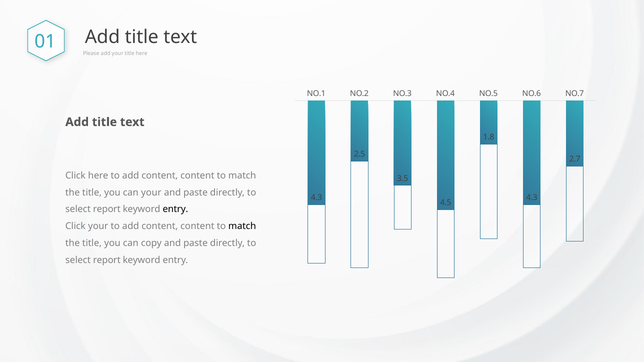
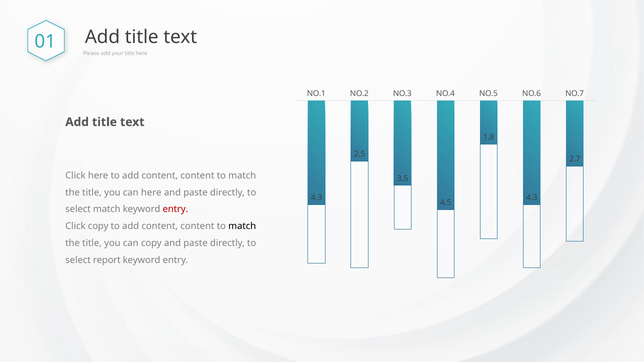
can your: your -> here (151, 193)
report: report -> match (107, 209)
entry colour: black -> red (175, 209)
Click your: your -> copy (98, 226)
